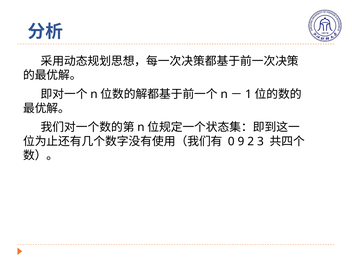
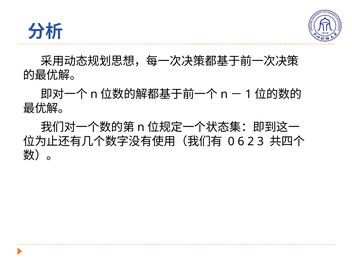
9: 9 -> 6 (241, 141)
